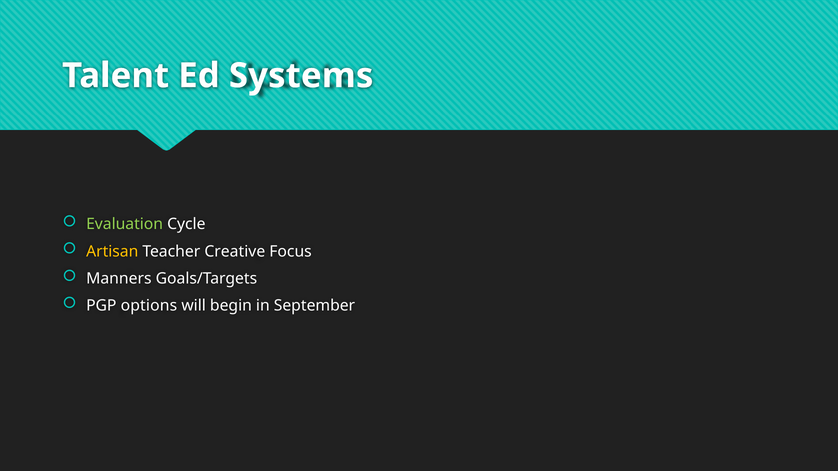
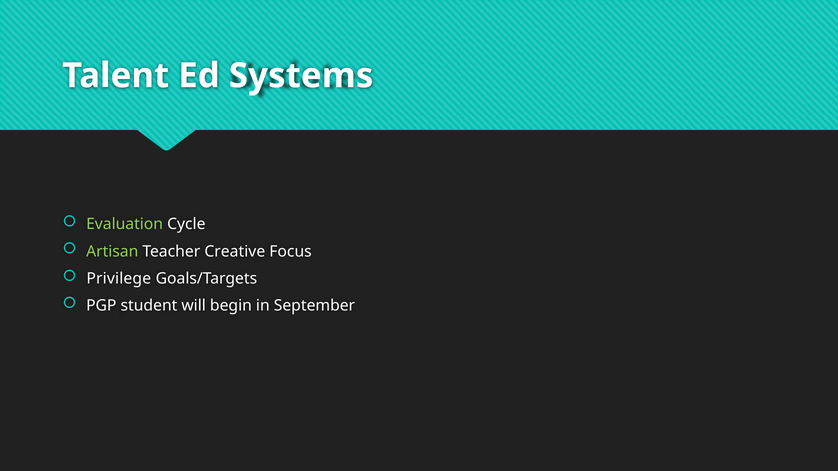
Artisan colour: yellow -> light green (112, 252)
Manners: Manners -> Privilege (119, 279)
options: options -> student (149, 306)
